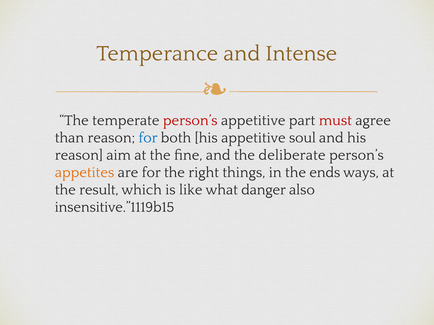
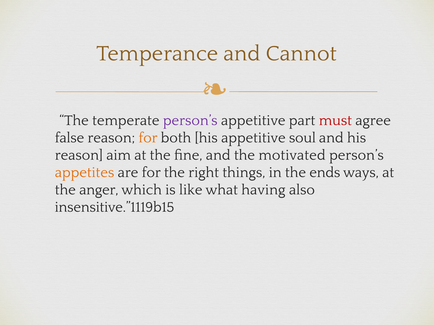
Intense: Intense -> Cannot (301, 54)
person’s colour: red -> purple (190, 121)
than: than -> false (70, 138)
for colour: blue -> orange (148, 138)
deliberate: deliberate -> motivated (292, 155)
result: result -> anger (99, 190)
danger: danger -> having (263, 190)
